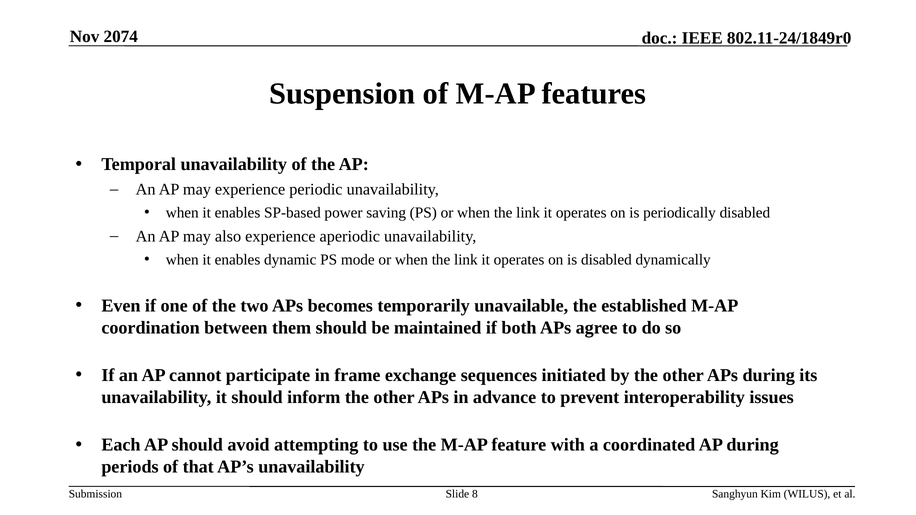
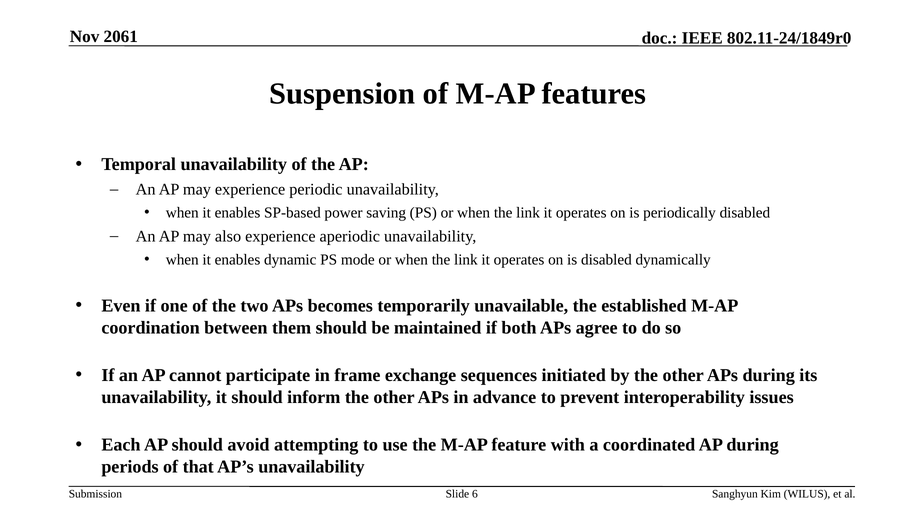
2074: 2074 -> 2061 (121, 36)
8: 8 -> 6 (475, 494)
